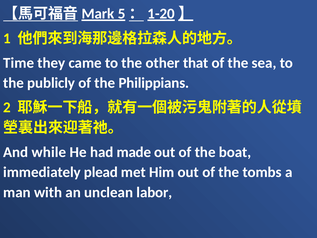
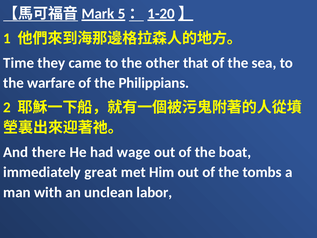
publicly: publicly -> warfare (51, 83)
while: while -> there (49, 152)
made: made -> wage (134, 152)
plead: plead -> great (101, 172)
